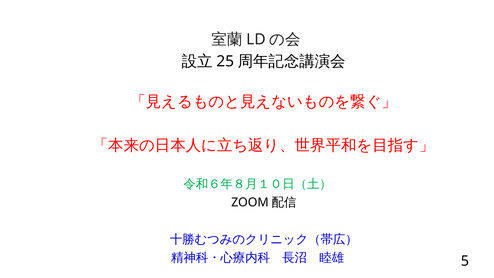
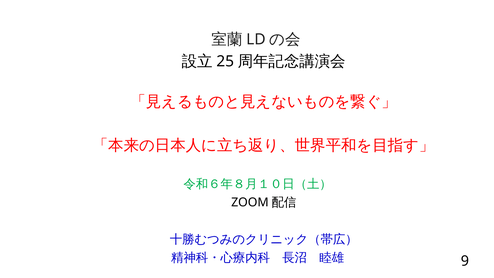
5: 5 -> 9 (465, 261)
